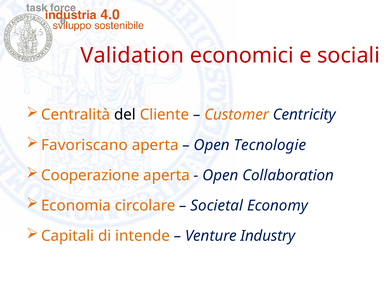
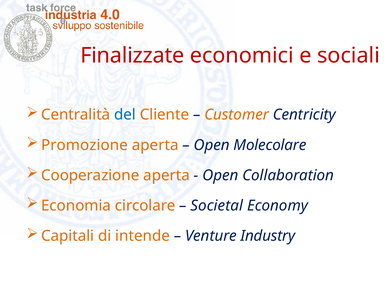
Validation: Validation -> Finalizzate (132, 56)
del colour: black -> blue (125, 115)
Favoriscano: Favoriscano -> Promozione (85, 145)
Tecnologie: Tecnologie -> Molecolare (270, 145)
